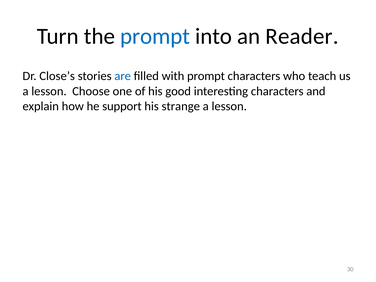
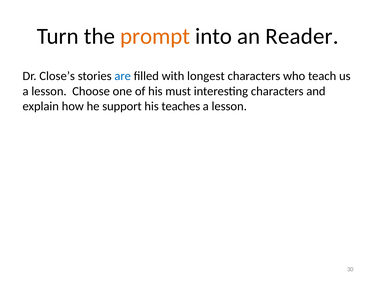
prompt colour: blue -> orange (155, 36)
with prompt: prompt -> longest (206, 76)
good: good -> must (178, 91)
strange: strange -> teaches (181, 106)
